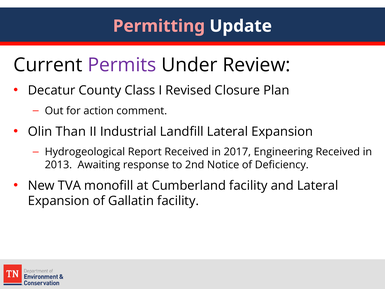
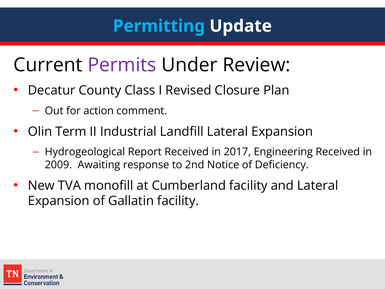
Permitting colour: pink -> light blue (159, 26)
Than: Than -> Term (71, 131)
2013: 2013 -> 2009 (58, 165)
